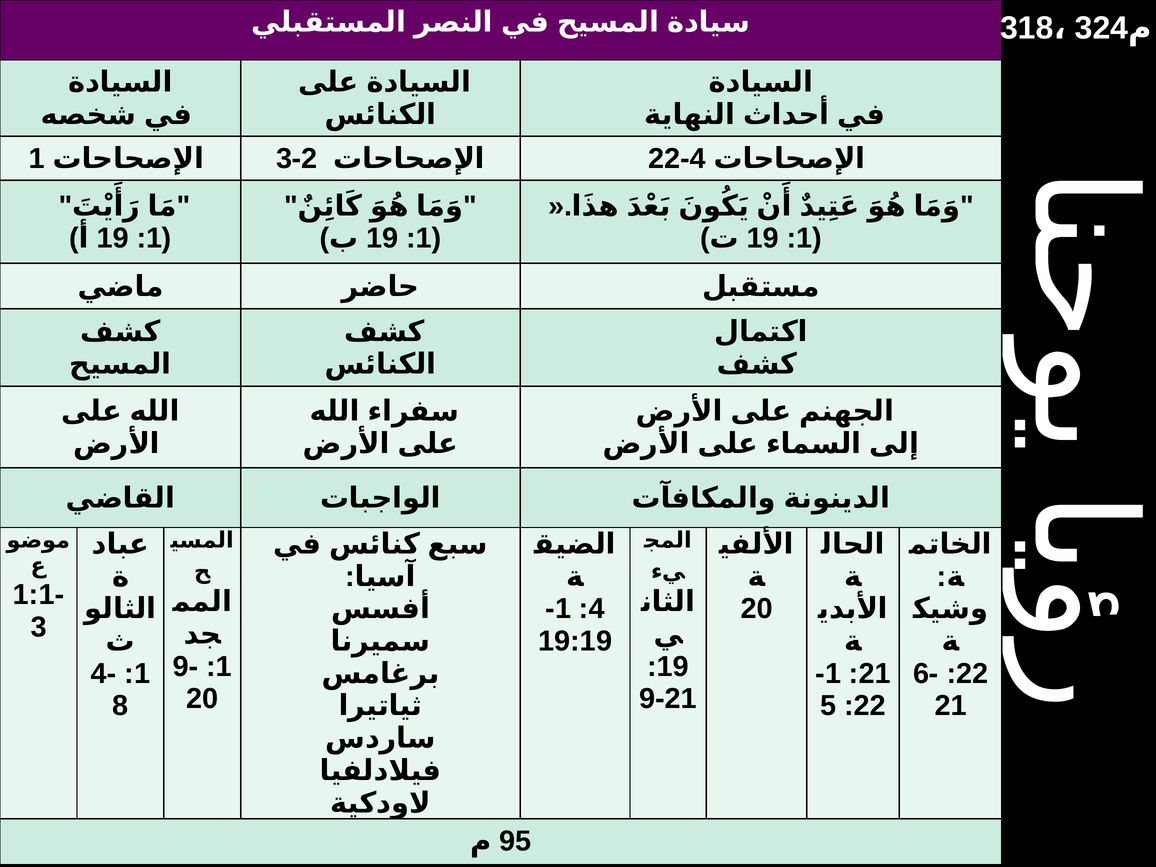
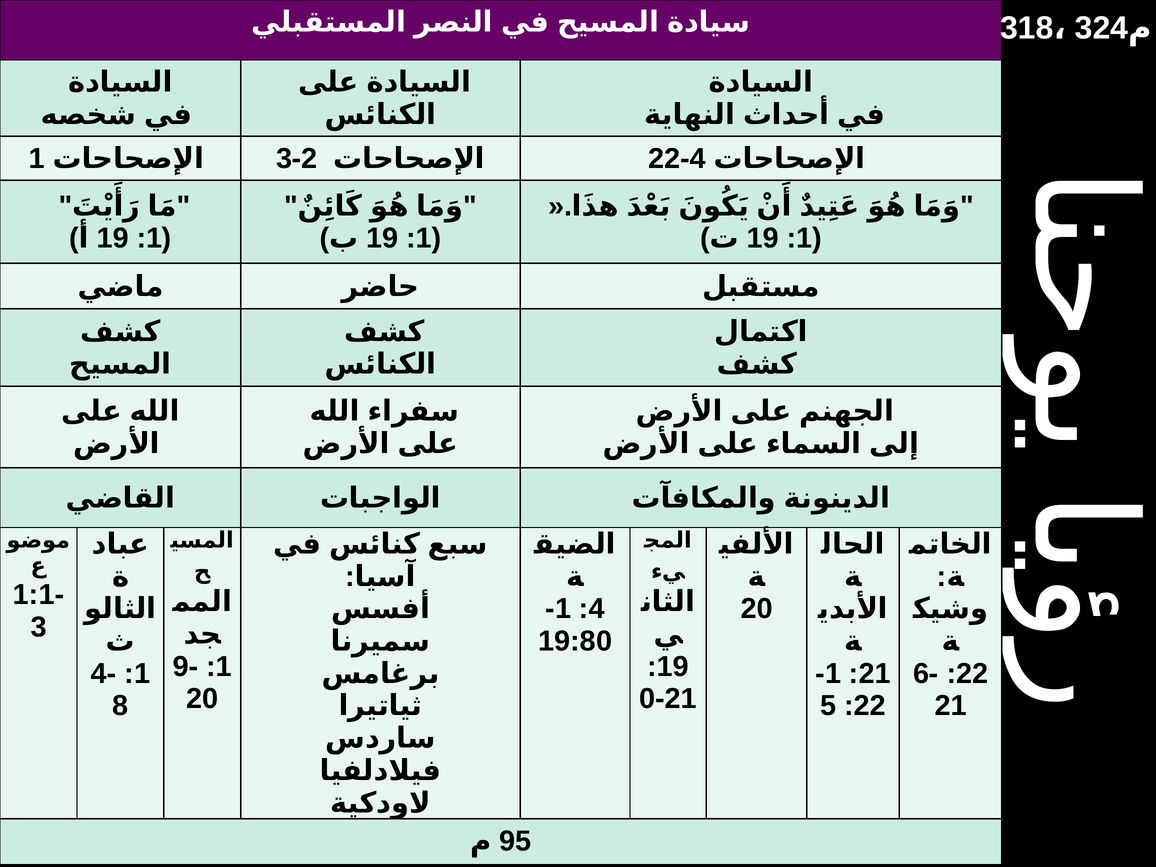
19:19: 19:19 -> 19:80 (575, 641)
9-21: 9-21 -> 0-21 (668, 699)
